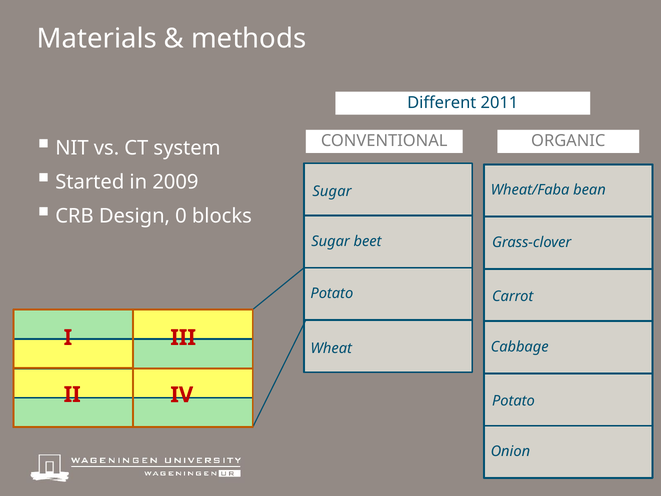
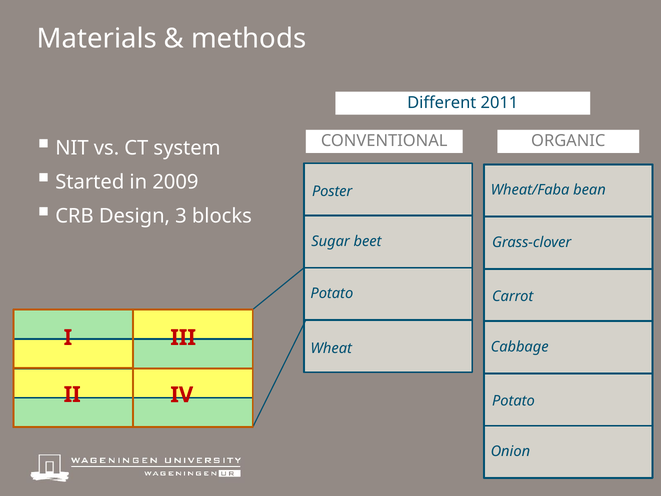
Sugar: Sugar -> Poster (332, 191)
0: 0 -> 3 (181, 216)
